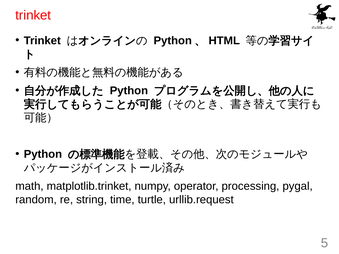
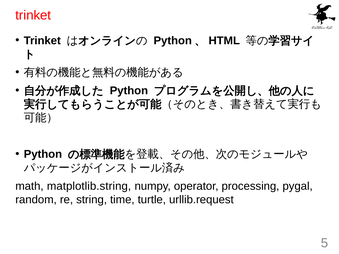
matplotlib.trinket: matplotlib.trinket -> matplotlib.string (89, 186)
